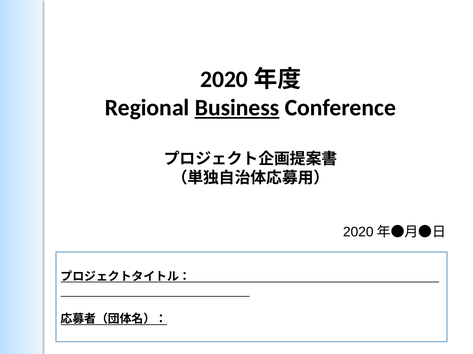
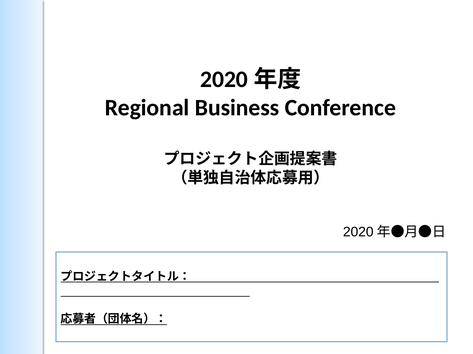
Business underline: present -> none (237, 108)
